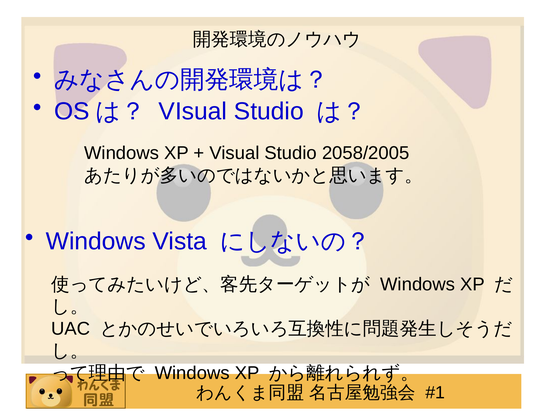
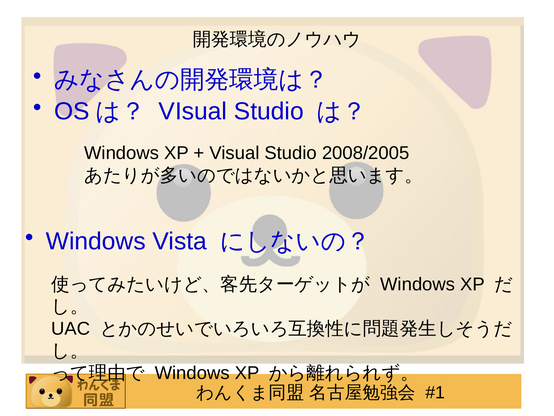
2058/2005: 2058/2005 -> 2008/2005 (366, 153)
